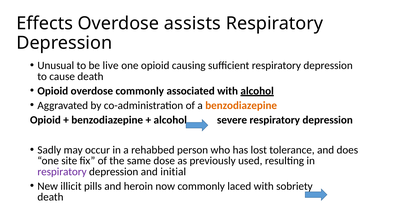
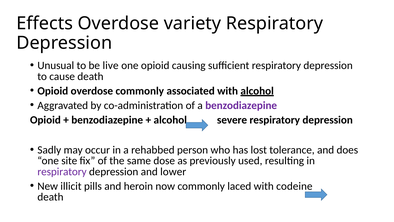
assists: assists -> variety (192, 23)
benzodiazepine colour: orange -> purple (241, 105)
initial: initial -> lower (173, 171)
sobriety: sobriety -> codeine (294, 186)
